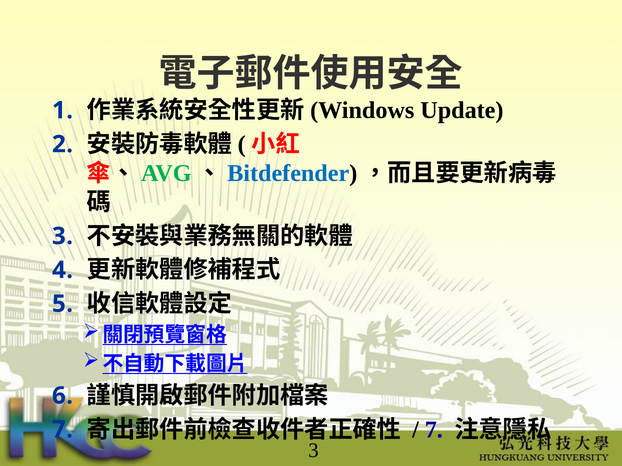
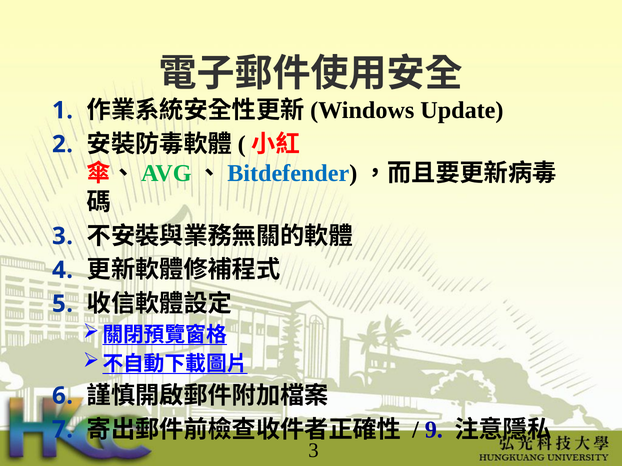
7: 7 -> 9 (434, 430)
